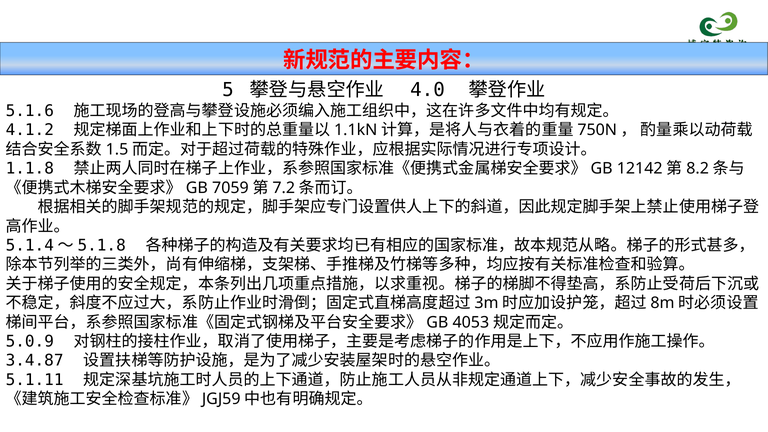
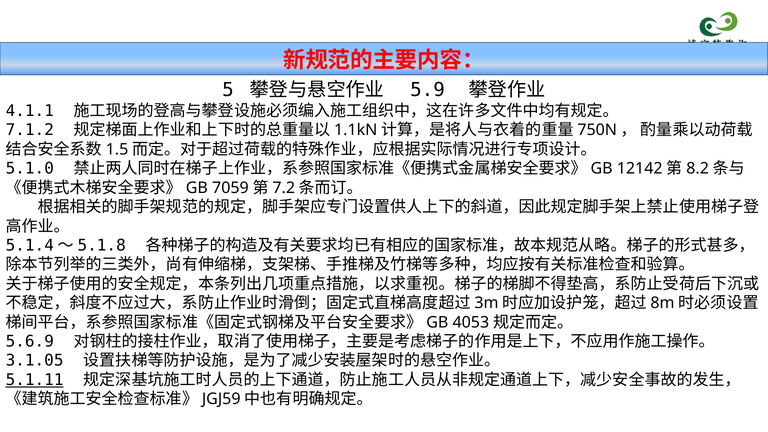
4.0: 4.0 -> 5.9 (428, 90)
5.1.6: 5.1.6 -> 4.1.1 (30, 111)
4.1.2: 4.1.2 -> 7.1.2 (30, 130)
1.1.8: 1.1.8 -> 5.1.0 (30, 169)
5.0.9: 5.0.9 -> 5.6.9 (30, 341)
3.4.87: 3.4.87 -> 3.1.05 (35, 361)
5.1.11 underline: none -> present (35, 380)
